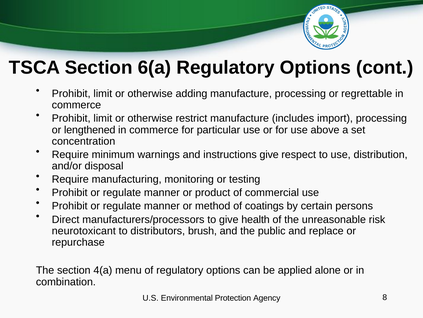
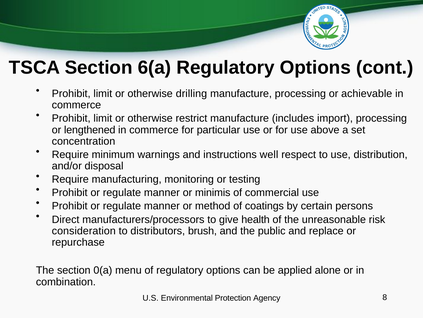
adding: adding -> drilling (191, 93)
regrettable: regrettable -> achievable (367, 93)
instructions give: give -> well (269, 154)
product: product -> minimis (213, 192)
neurotoxicant: neurotoxicant -> consideration (84, 230)
4(a: 4(a -> 0(a (103, 270)
